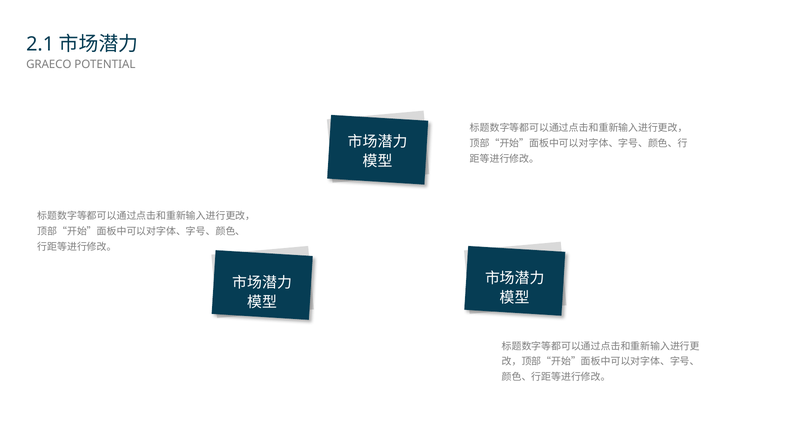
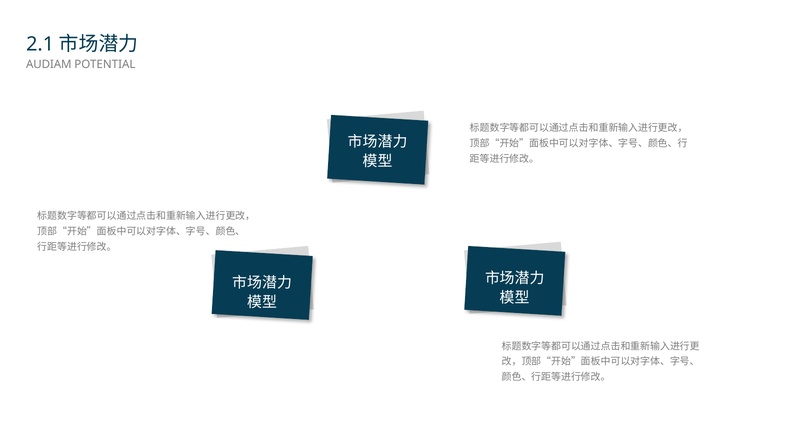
GRAECO: GRAECO -> AUDIAM (49, 64)
